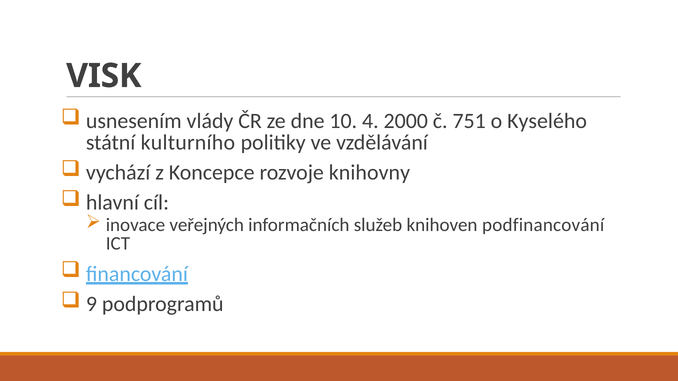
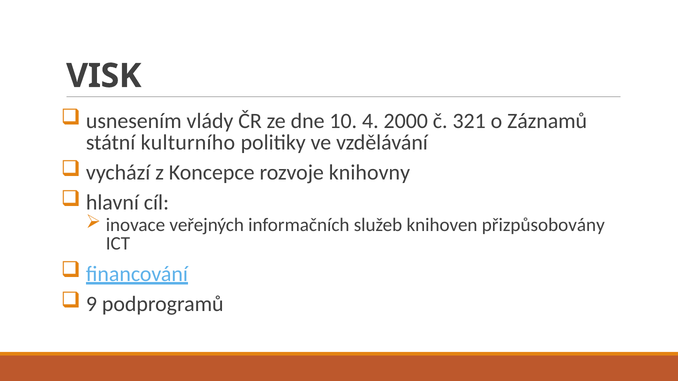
751: 751 -> 321 (469, 121)
Kyselého: Kyselého -> Záznamů (547, 121)
podfinancování: podfinancování -> přizpůsobovány (543, 225)
